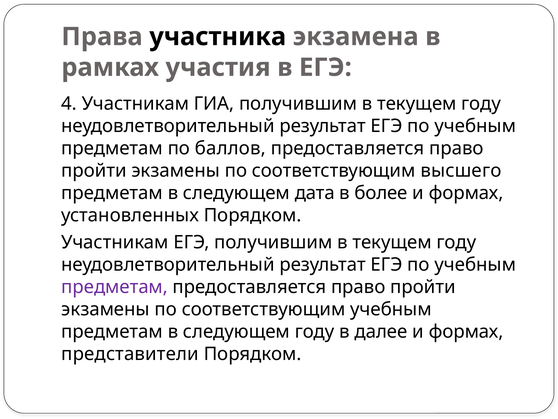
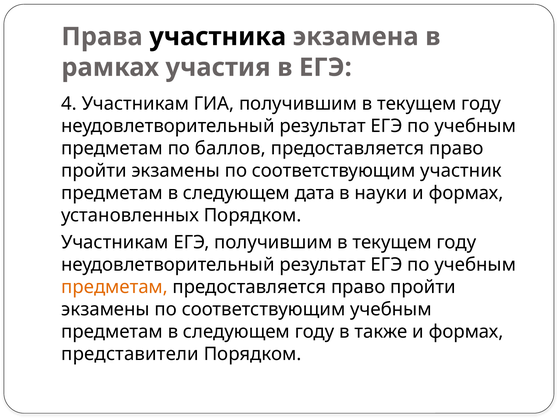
высшего: высшего -> участник (461, 171)
более: более -> науки (381, 193)
предметам colour: purple -> orange (115, 287)
далее: далее -> также (381, 331)
